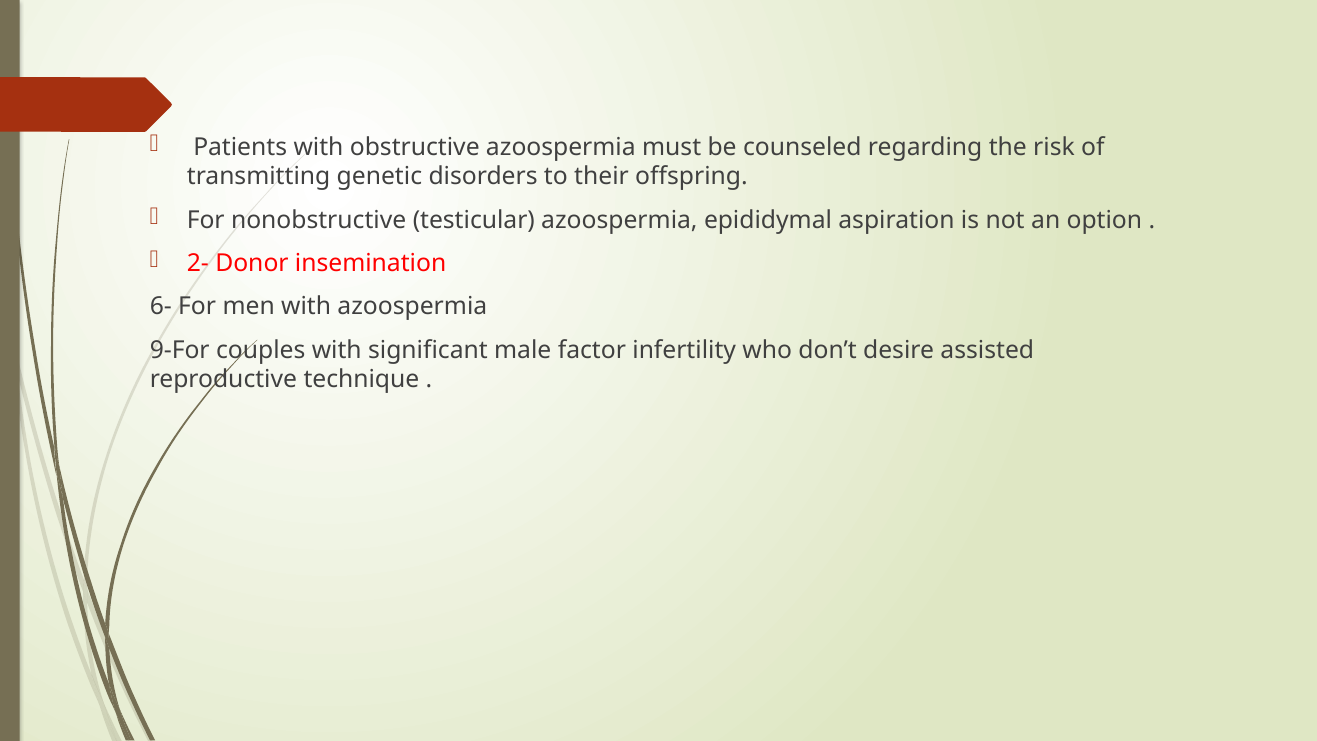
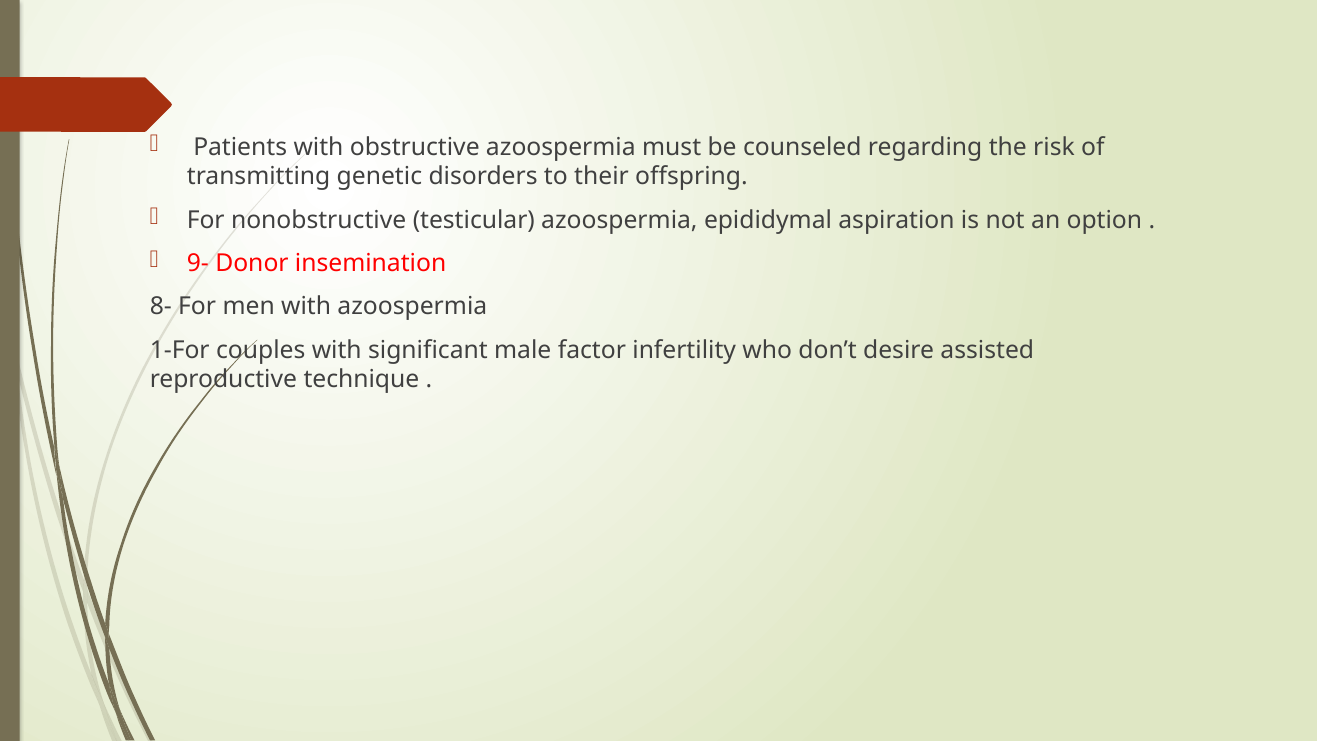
2-: 2- -> 9- (198, 263)
6-: 6- -> 8- (161, 307)
9-For: 9-For -> 1-For (180, 350)
